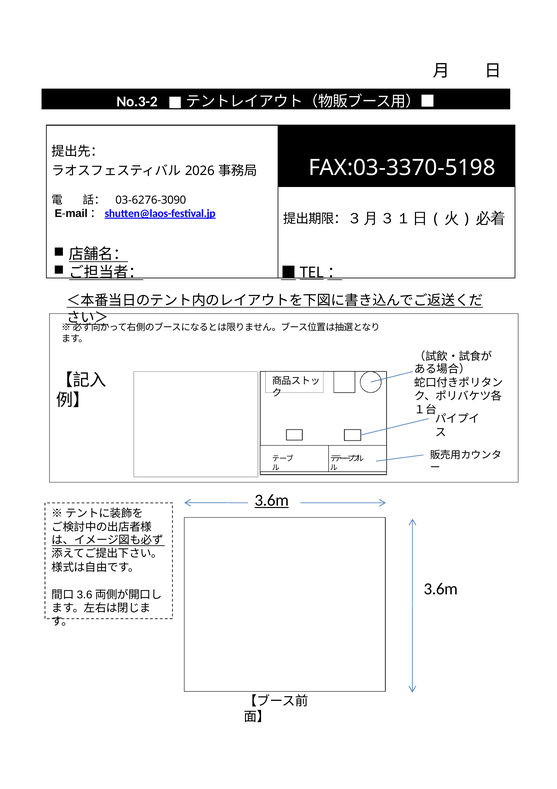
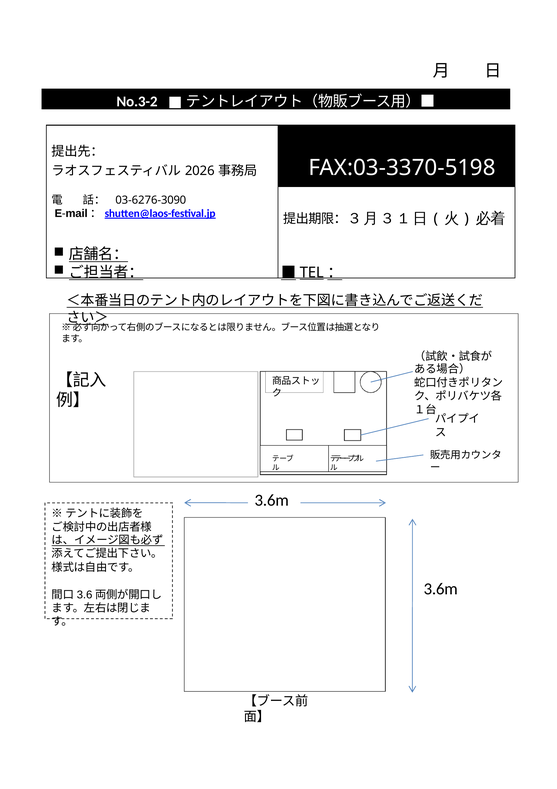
3.6m underline: present -> none (272, 500)
